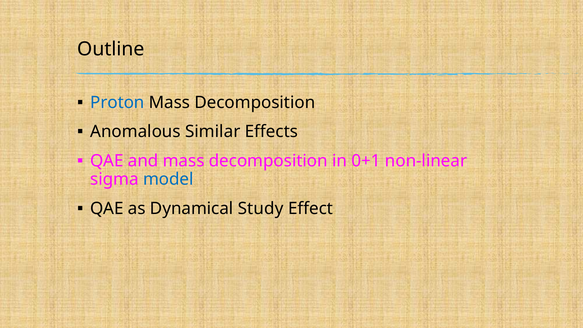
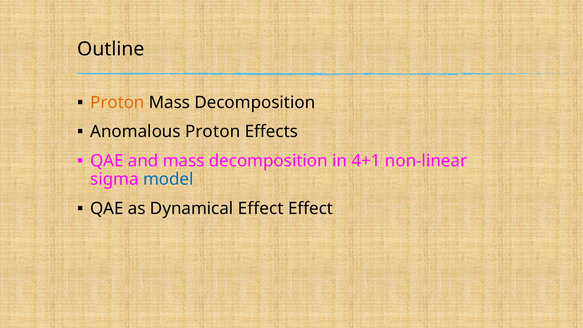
Proton colour: blue -> orange (117, 102)
Anomalous Similar: Similar -> Proton (213, 132)
0+1: 0+1 -> 4+1 (366, 161)
Dynamical Study: Study -> Effect (261, 209)
